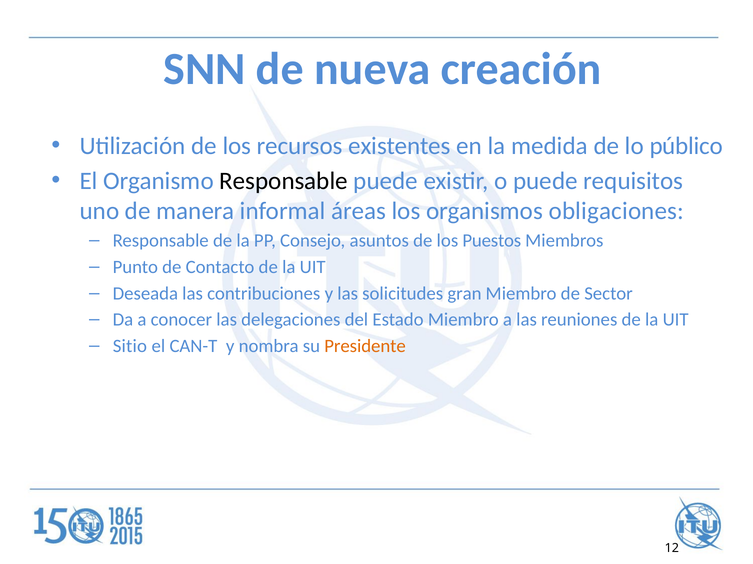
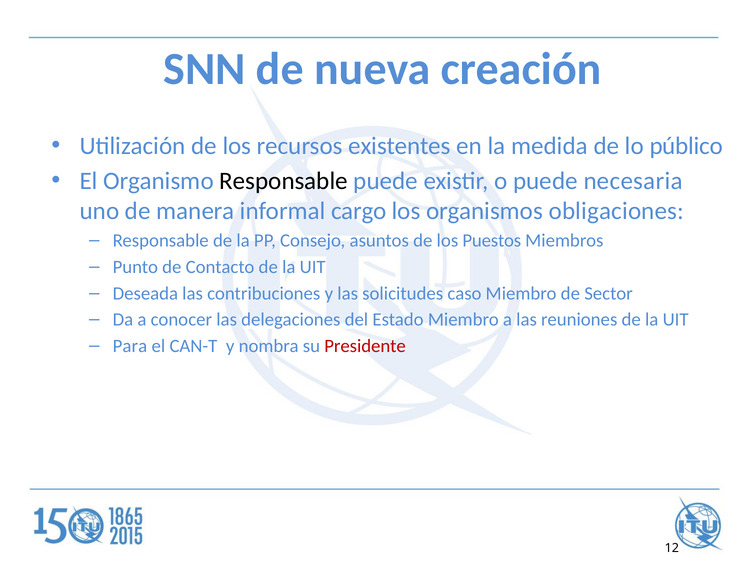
requisitos: requisitos -> necesaria (633, 181)
áreas: áreas -> cargo (359, 211)
gran: gran -> caso (464, 294)
Sitio: Sitio -> Para (130, 346)
Presidente colour: orange -> red (365, 346)
